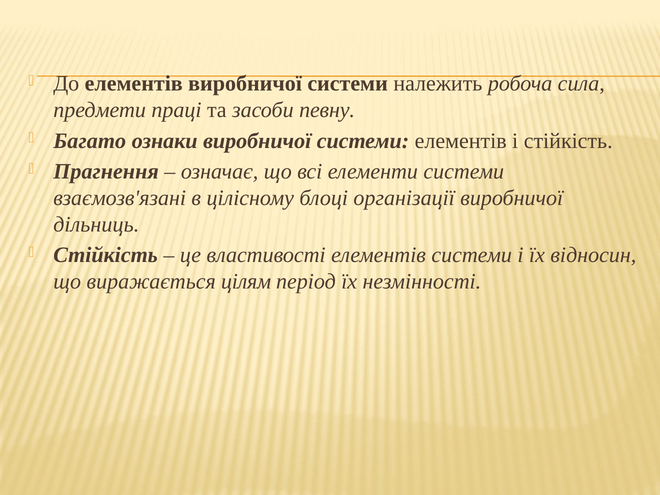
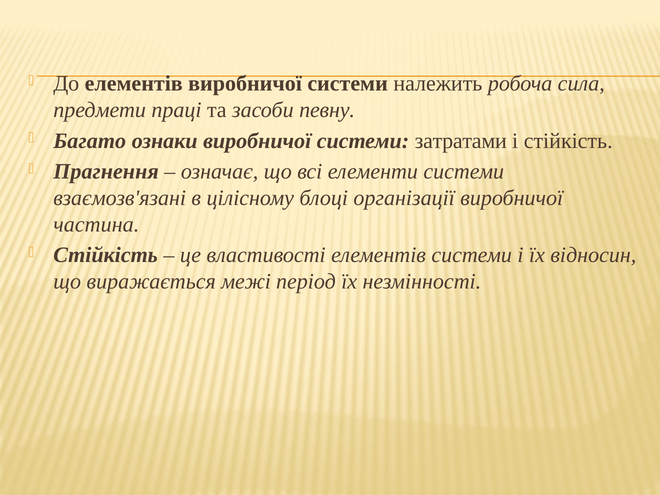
системи елементів: елементів -> затратами (461, 141)
дільниць: дільниць -> частина (96, 224)
цілям: цілям -> межі (246, 282)
